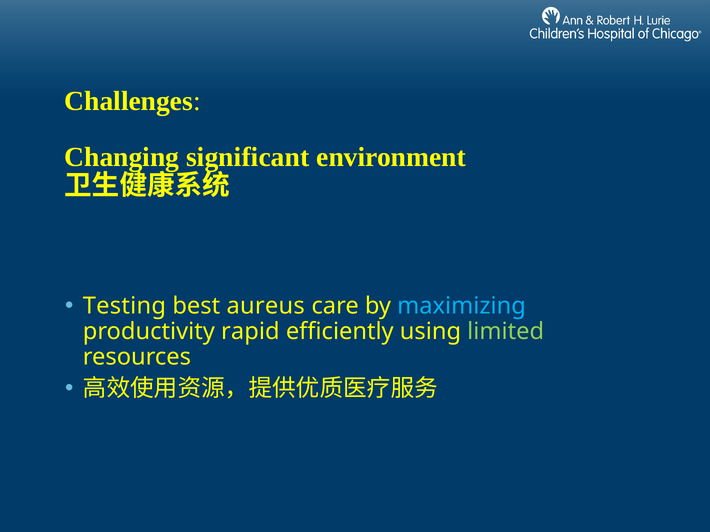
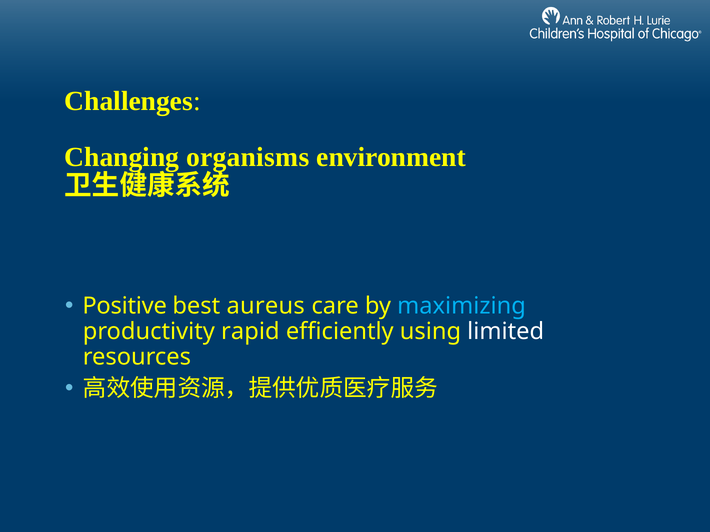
significant: significant -> organisms (248, 158)
Testing: Testing -> Positive (125, 306)
limited colour: light green -> white (506, 332)
